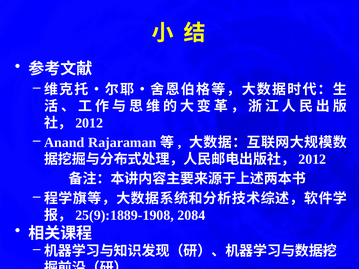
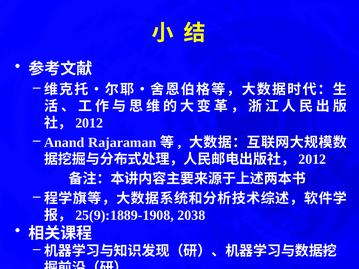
2084: 2084 -> 2038 (191, 215)
